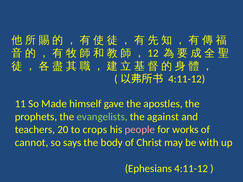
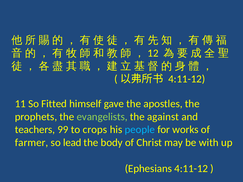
Made: Made -> Fitted (54, 104)
20: 20 -> 99 (63, 130)
people colour: pink -> light blue (140, 130)
cannot: cannot -> farmer (32, 143)
says: says -> lead (72, 143)
